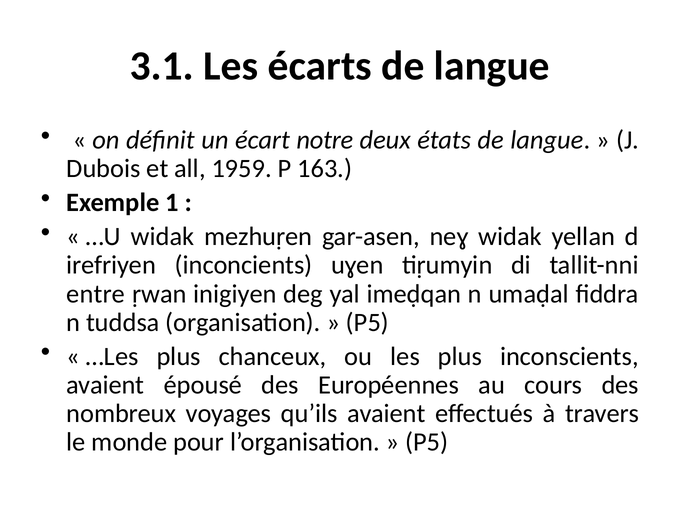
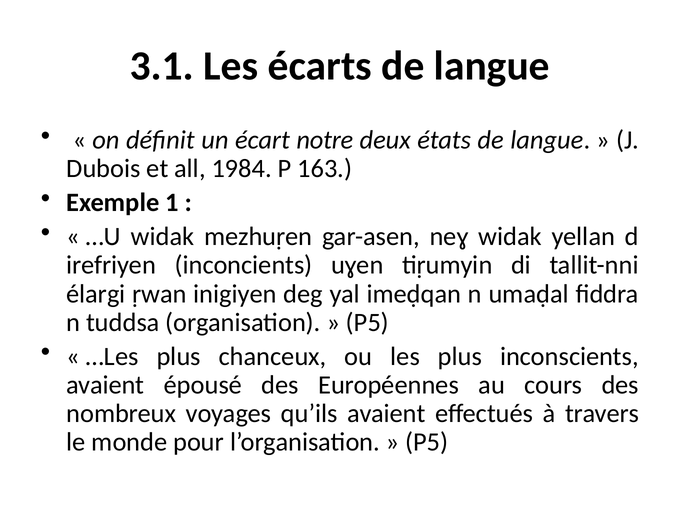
1959: 1959 -> 1984 (242, 169)
entre: entre -> élargi (96, 294)
